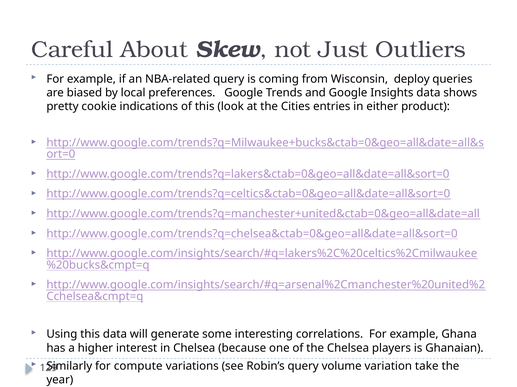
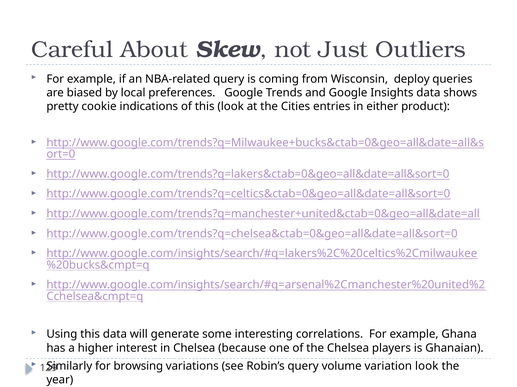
compute: compute -> browsing (138, 367)
variation take: take -> look (427, 367)
